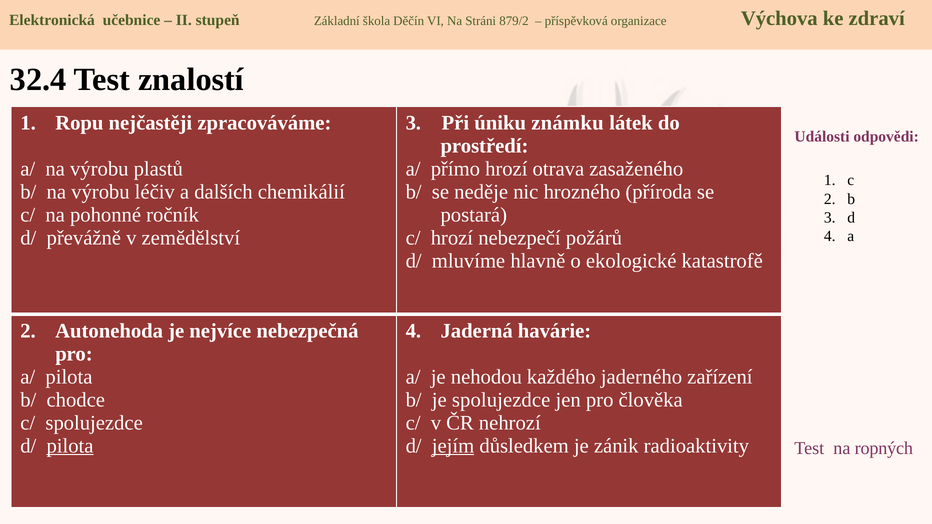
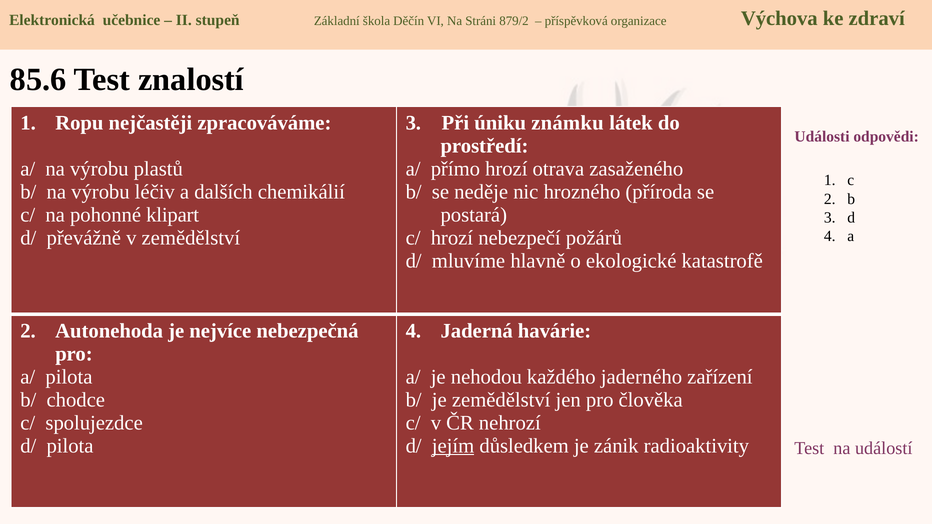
32.4: 32.4 -> 85.6 (38, 80)
ročník: ročník -> klipart (173, 215)
je spolujezdce: spolujezdce -> zemědělství (501, 400)
pilota underline: present -> none (70, 446)
ropných: ropných -> událostí (884, 449)
